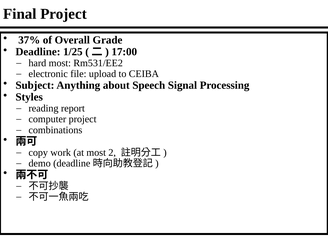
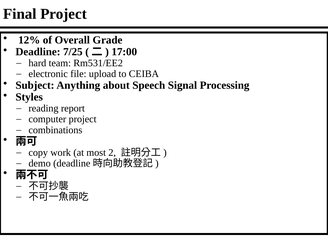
37%: 37% -> 12% (29, 40)
1/25: 1/25 -> 7/25 (73, 52)
hard most: most -> team (60, 63)
